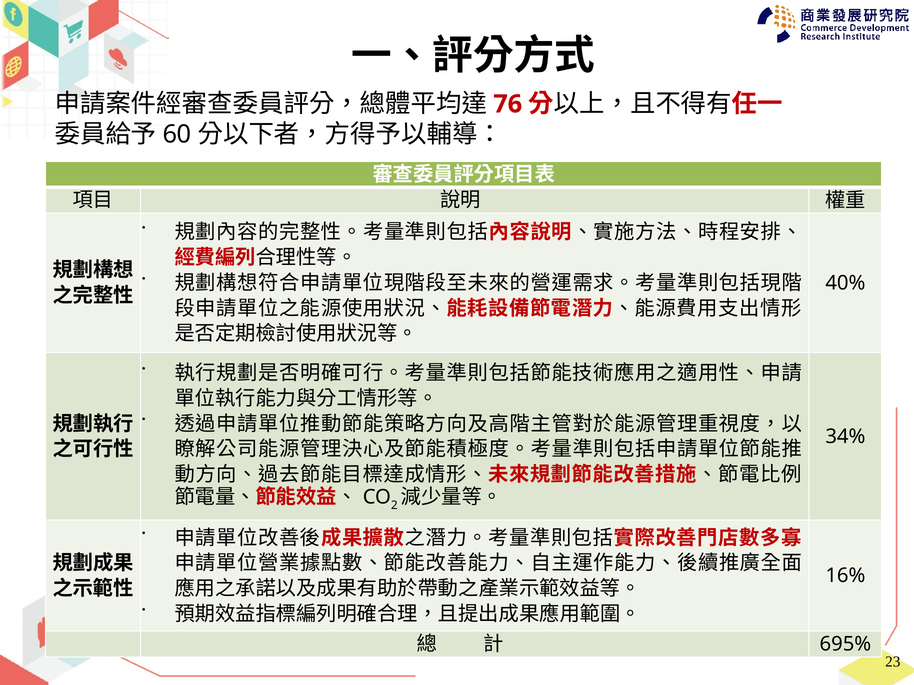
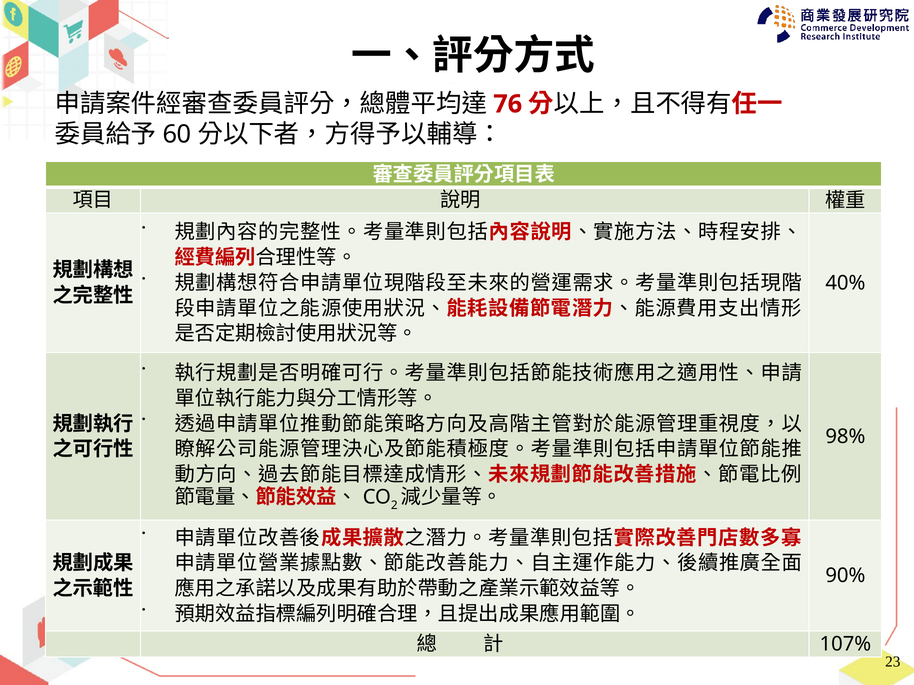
34%: 34% -> 98% (845, 437)
16%: 16% -> 90% (845, 576)
695%: 695% -> 107% (845, 645)
